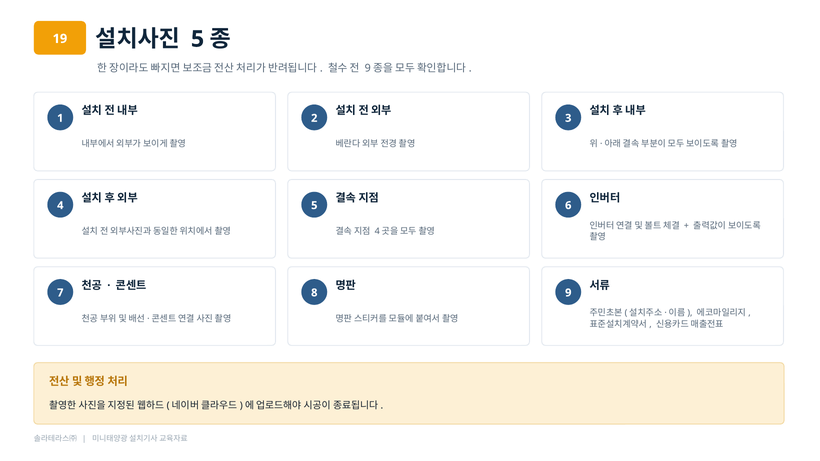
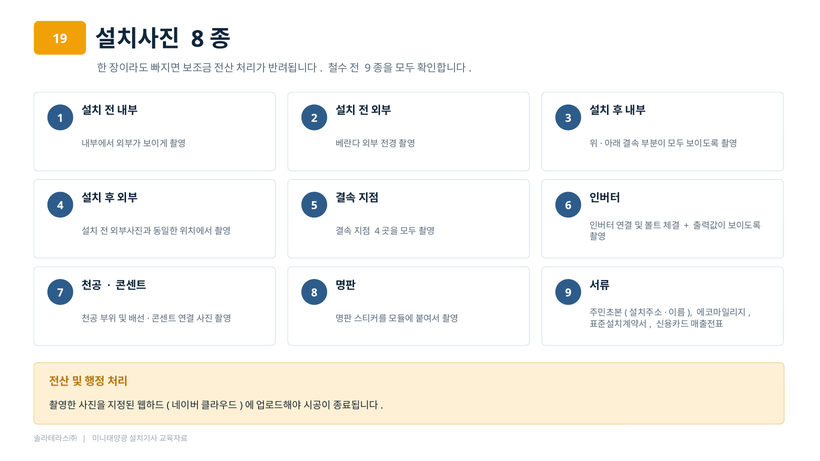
5: 5 -> 8 (198, 39)
